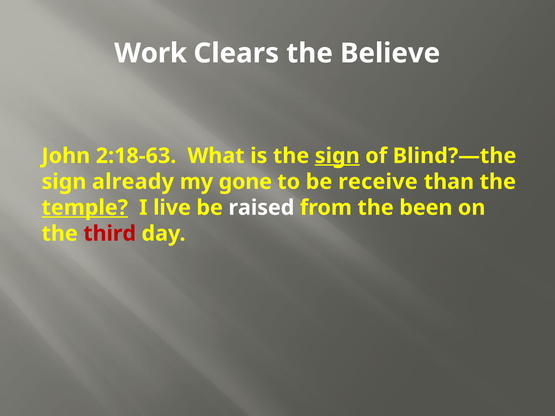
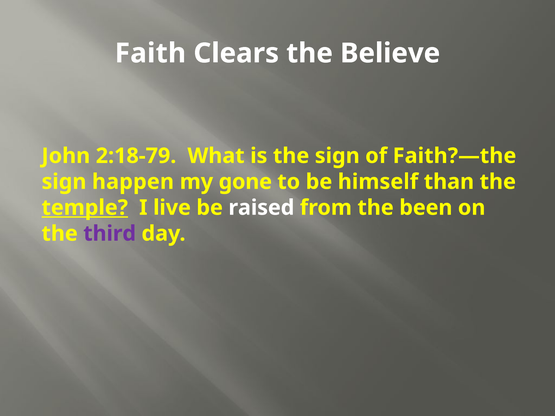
Work: Work -> Faith (150, 53)
2:18-63: 2:18-63 -> 2:18-79 (136, 156)
sign underline: present -> none (337, 156)
Blind?—the: Blind?—the -> Faith?—the (454, 156)
already: already -> happen (133, 182)
receive: receive -> himself (378, 182)
third colour: red -> purple (110, 234)
